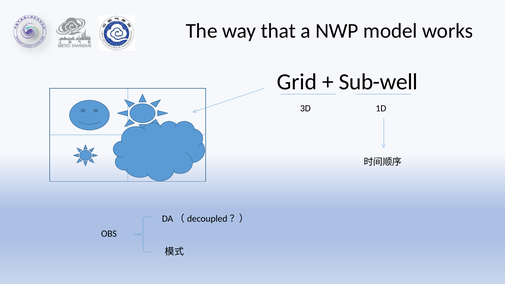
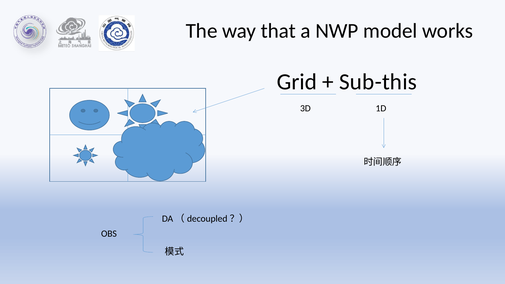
Sub-well: Sub-well -> Sub-this (378, 82)
